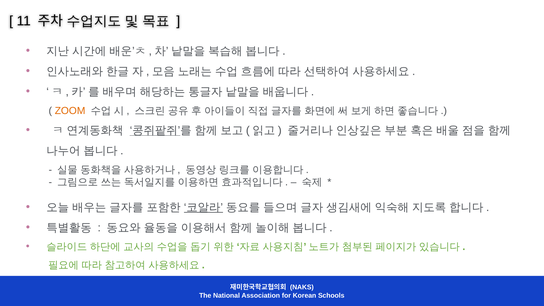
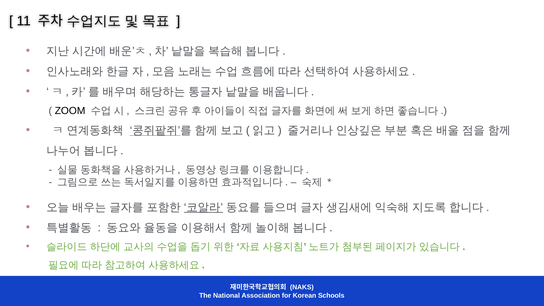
ZOOM colour: orange -> black (70, 111)
